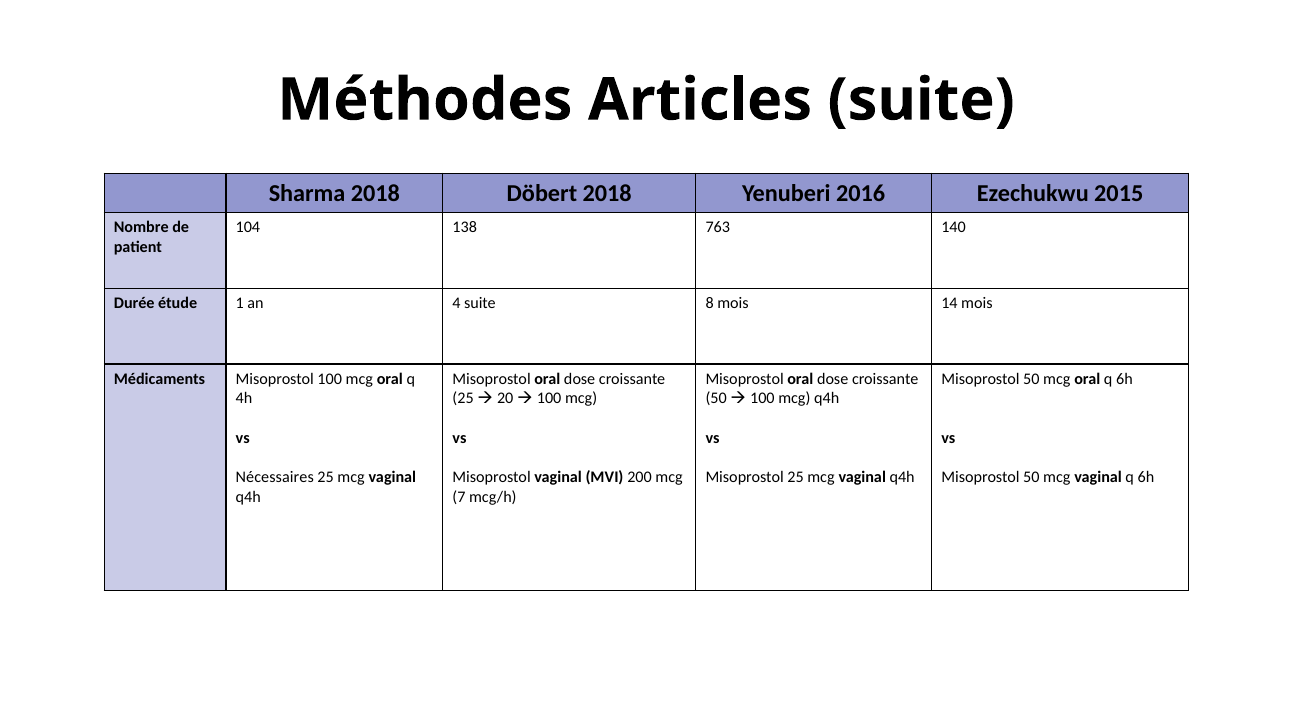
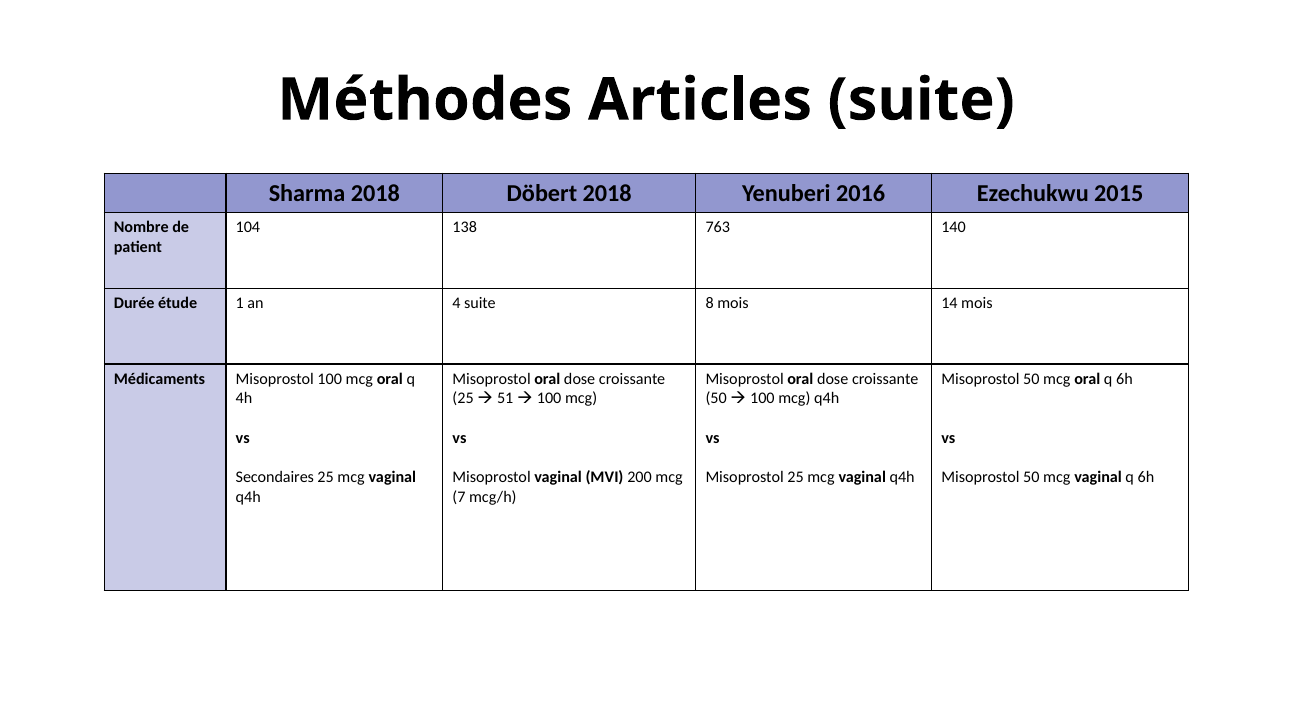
20: 20 -> 51 (505, 399)
Nécessaires: Nécessaires -> Secondaires (275, 478)
